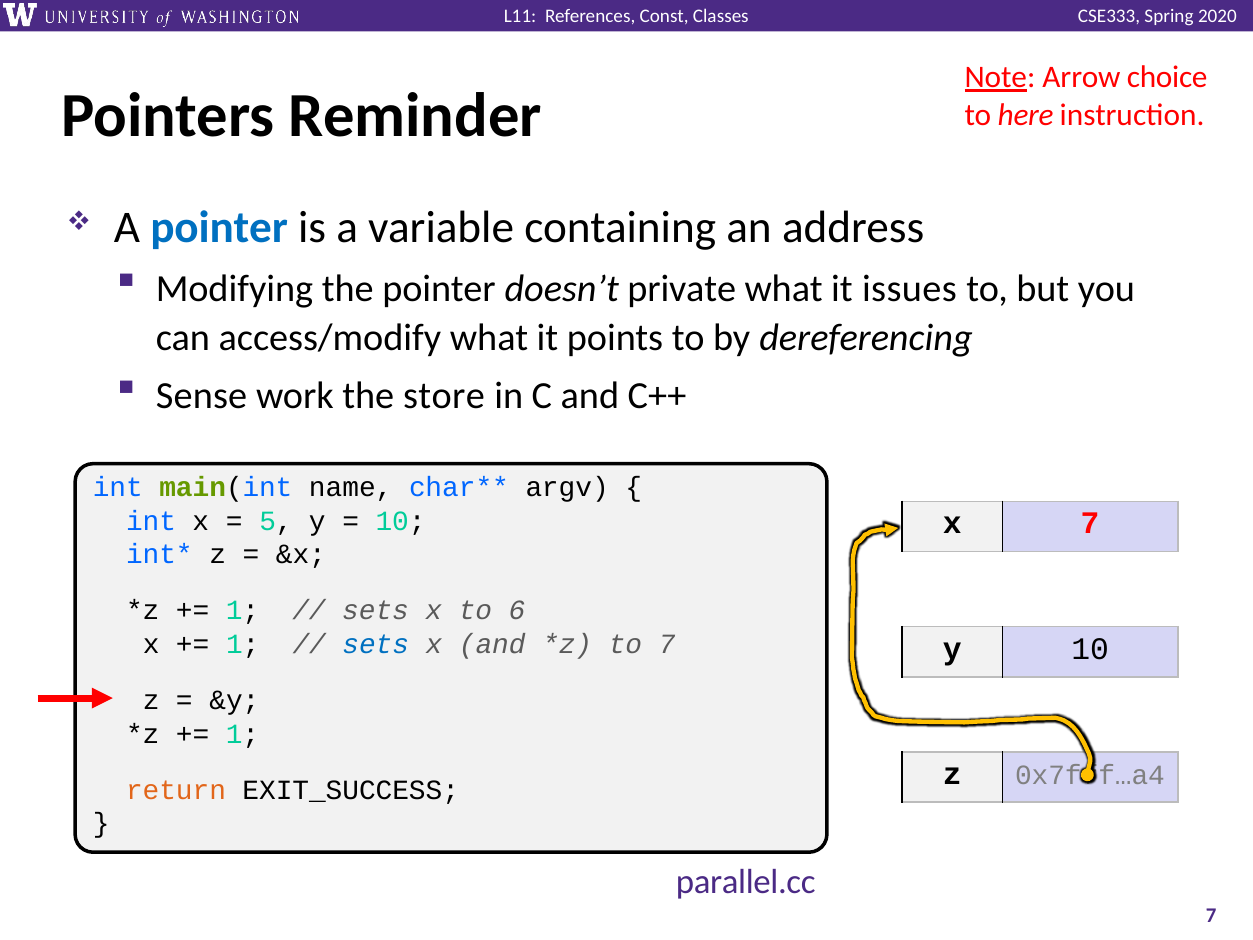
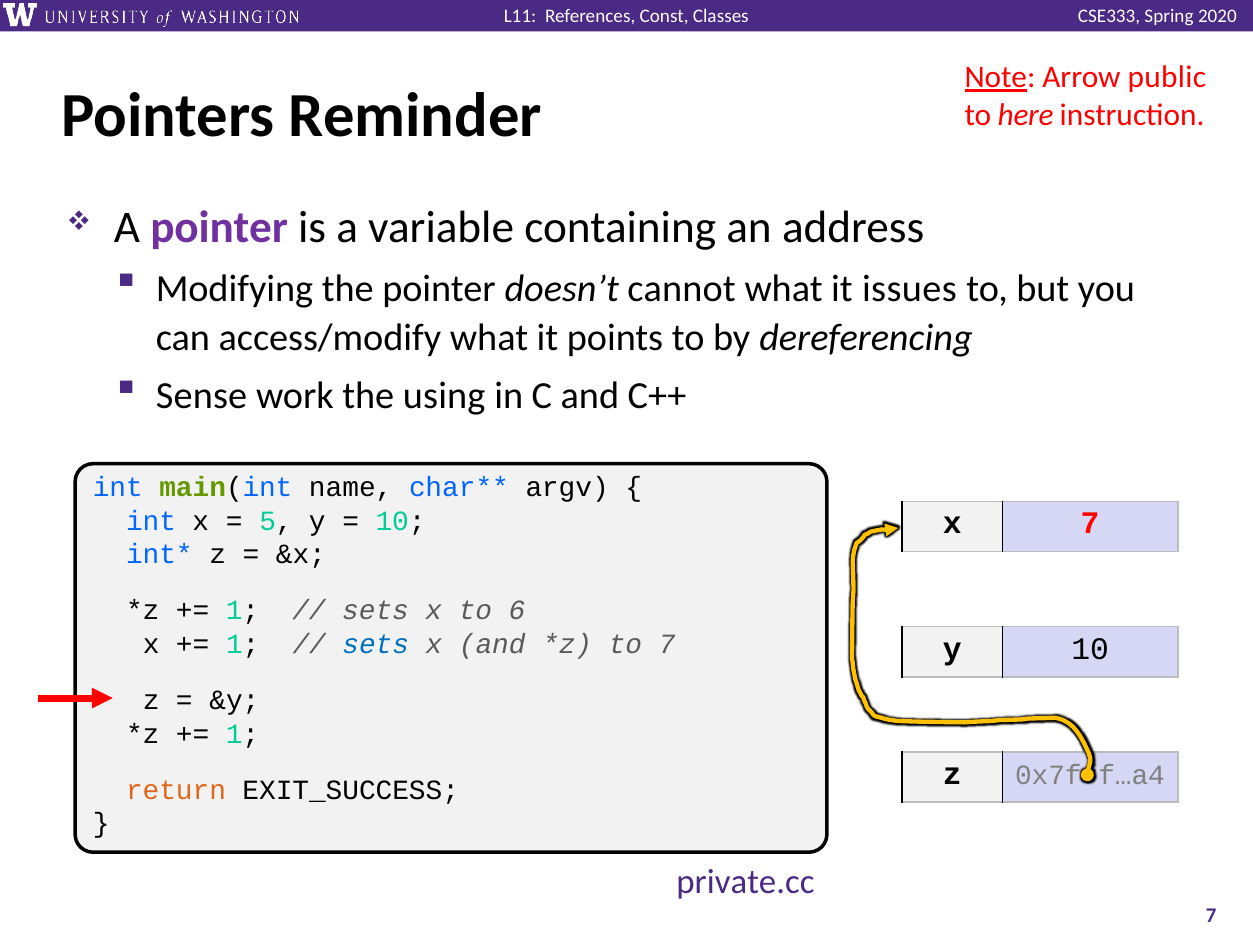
choice: choice -> public (1167, 77)
pointer colour: blue -> purple (219, 228)
private: private -> cannot (682, 288)
store: store -> using (444, 395)
parallel.cc: parallel.cc -> private.cc (745, 882)
